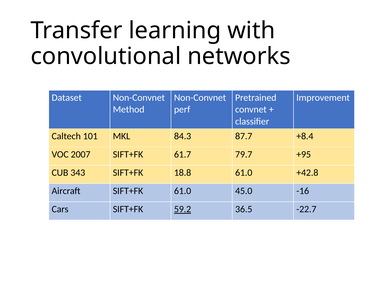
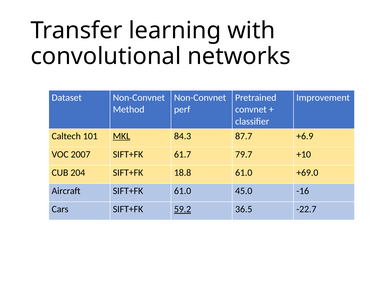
MKL underline: none -> present (122, 136)
+8.4: +8.4 -> +6.9 (305, 136)
+95: +95 -> +10 (304, 154)
343: 343 -> 204 (78, 173)
+42.8: +42.8 -> +69.0 (307, 173)
